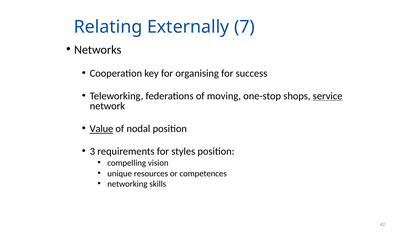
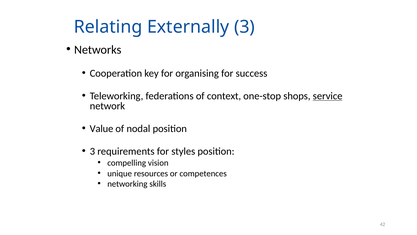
Externally 7: 7 -> 3 (244, 27)
moving: moving -> context (224, 96)
Value underline: present -> none (102, 129)
